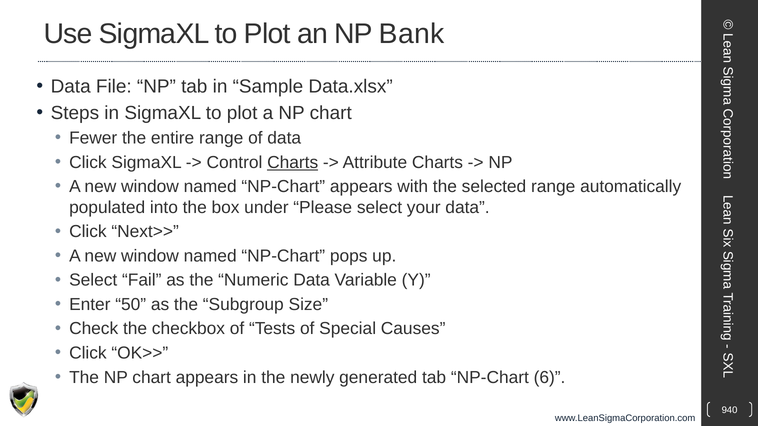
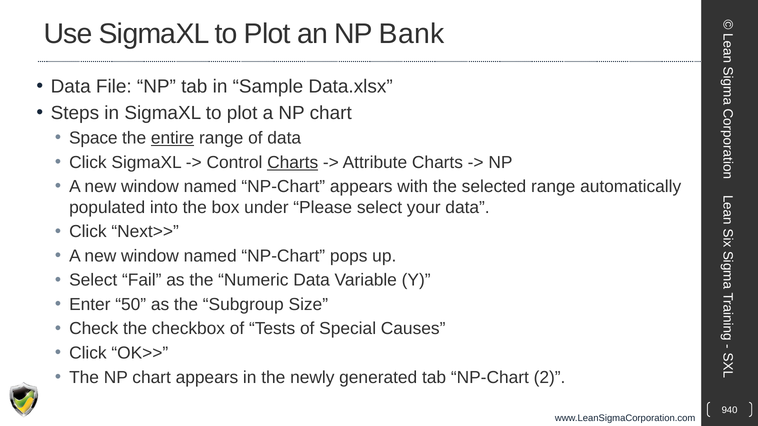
Fewer: Fewer -> Space (93, 138)
entire underline: none -> present (173, 138)
6: 6 -> 2 (550, 378)
